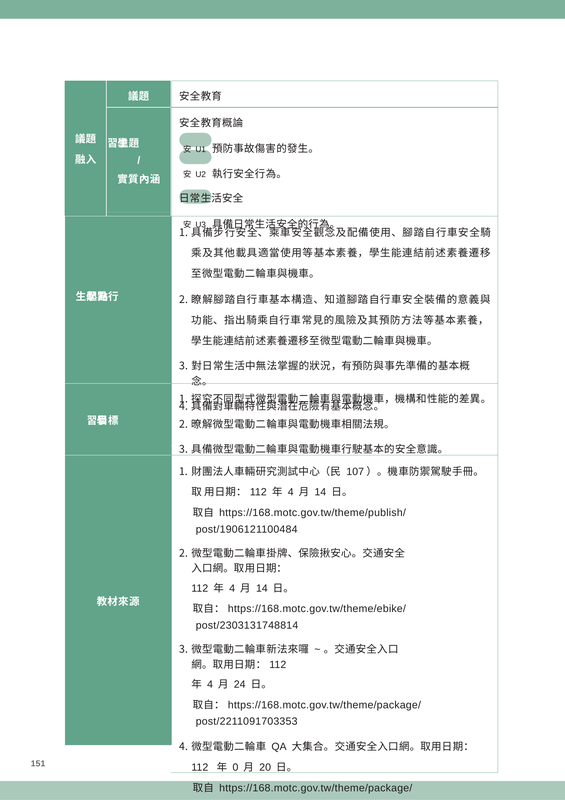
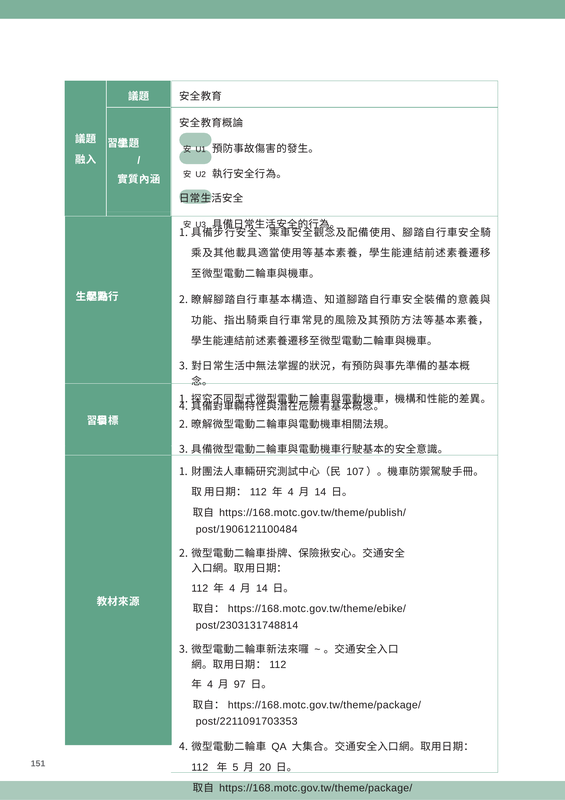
24: 24 -> 97 (240, 684)
0: 0 -> 5 (235, 767)
